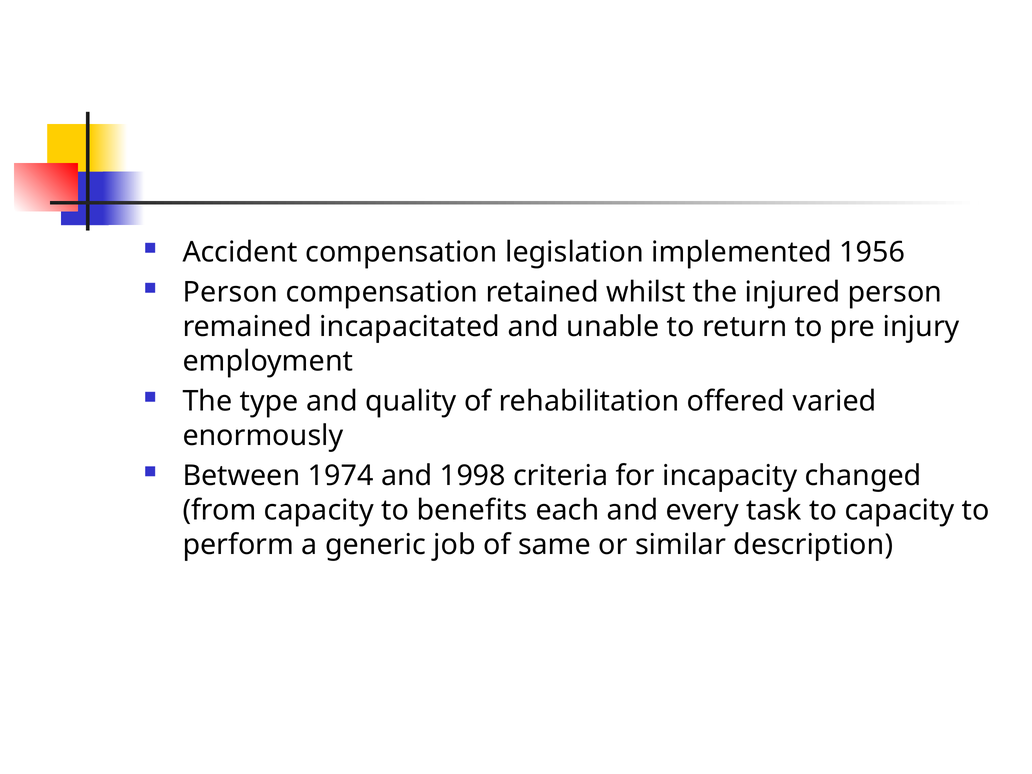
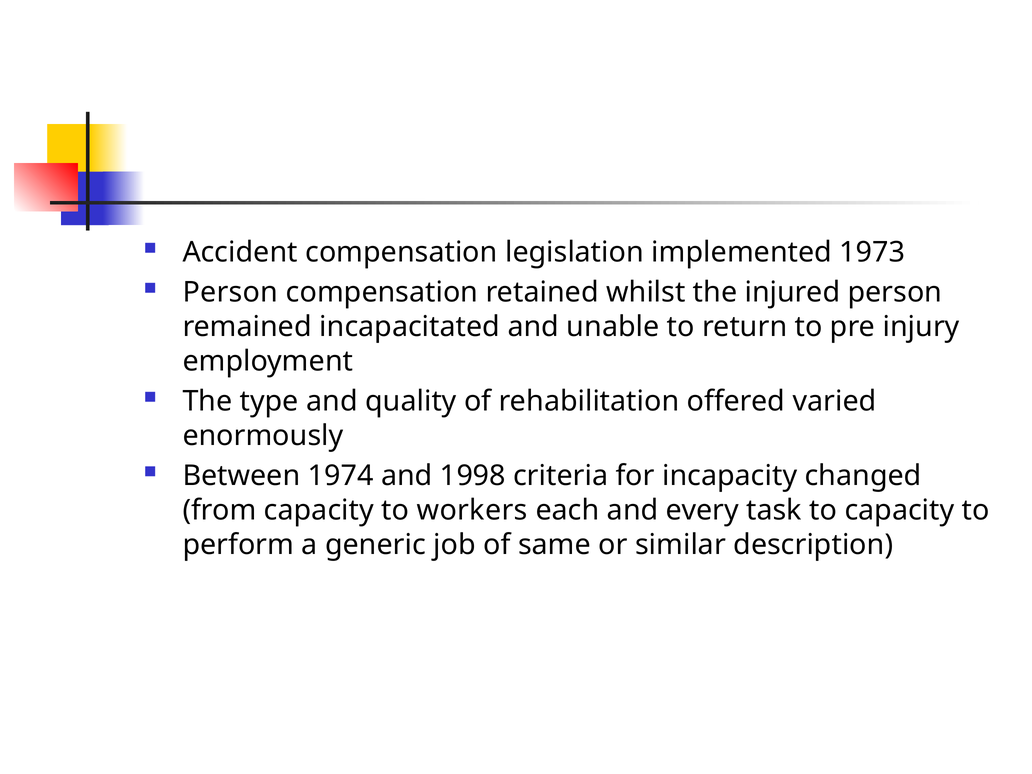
1956: 1956 -> 1973 (872, 252)
benefits: benefits -> workers (472, 510)
